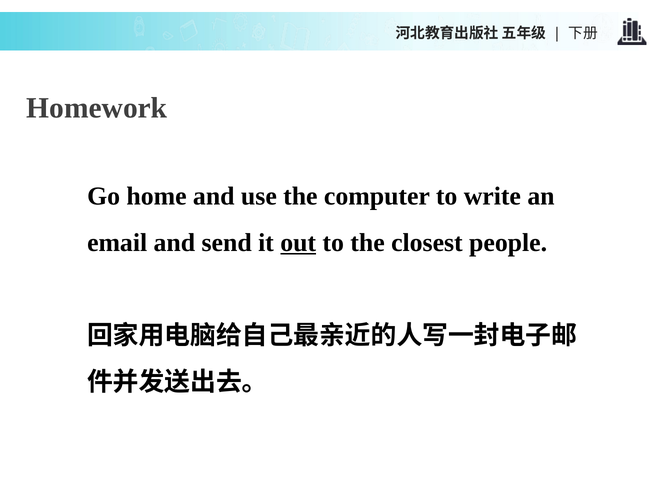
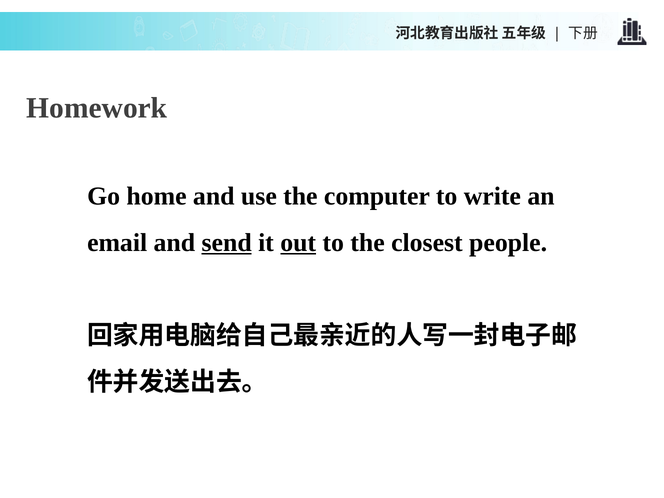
send underline: none -> present (227, 242)
